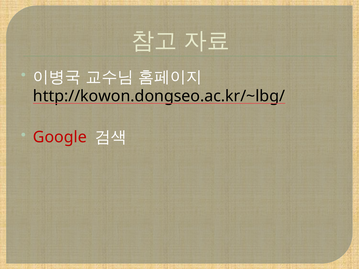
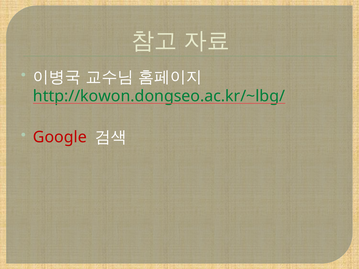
http://kowon.dongseo.ac.kr/~lbg/ colour: black -> green (159, 96)
